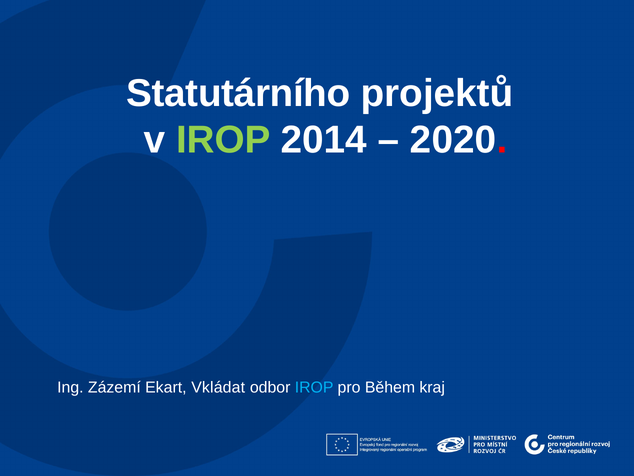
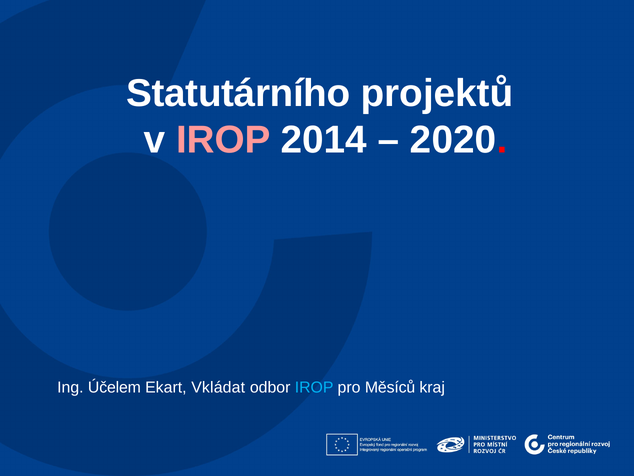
IROP colour: light green -> pink (223, 140)
Zázemí: Zázemí -> Účelem (114, 387)
Během: Během -> Měsíců (390, 387)
